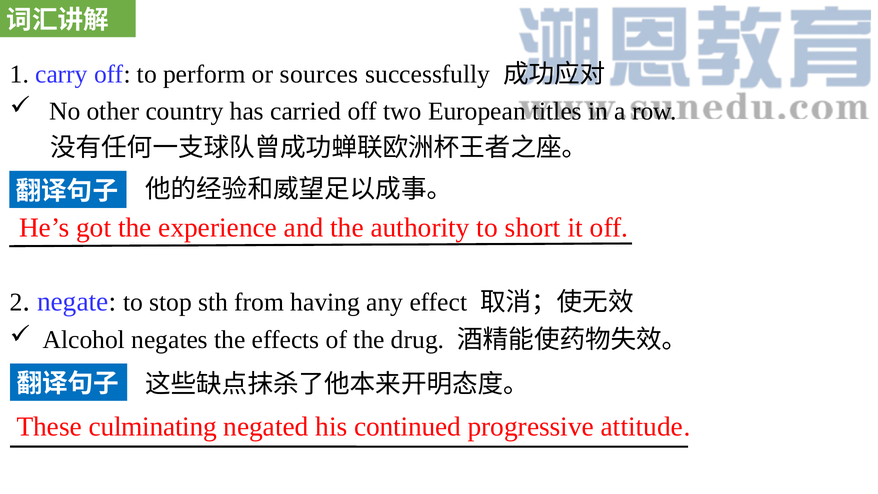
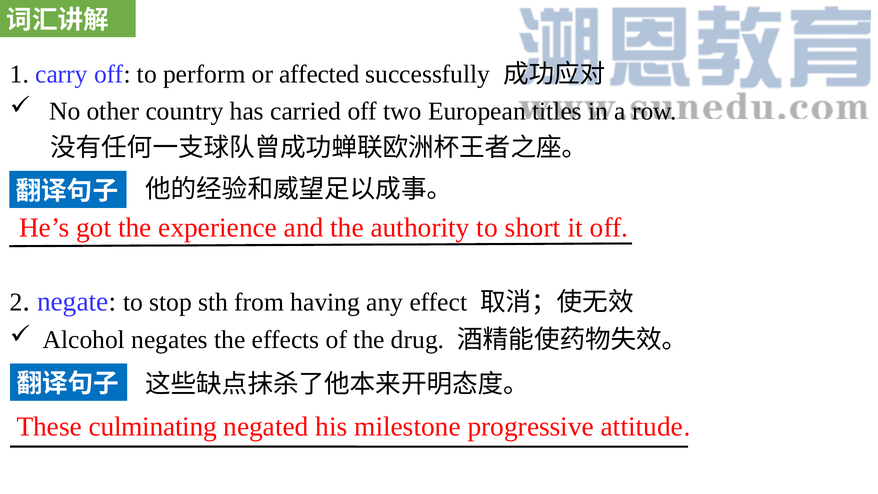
sources: sources -> affected (319, 74)
continued: continued -> milestone (407, 427)
